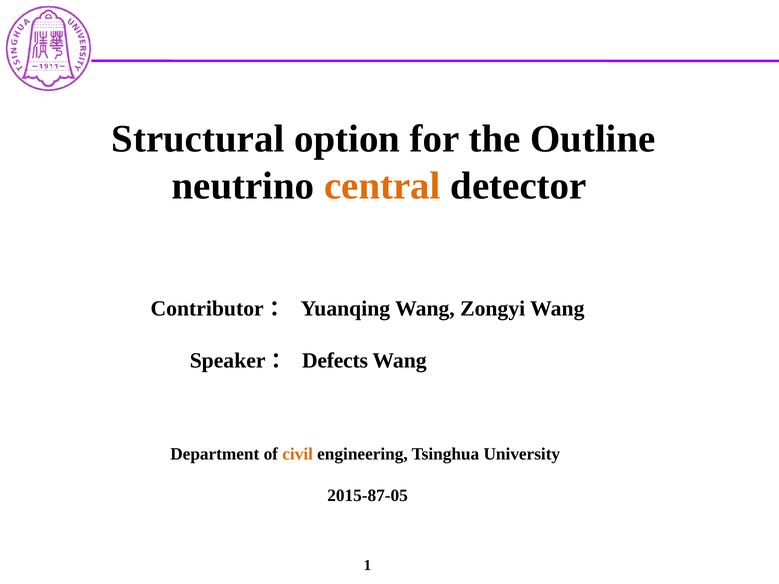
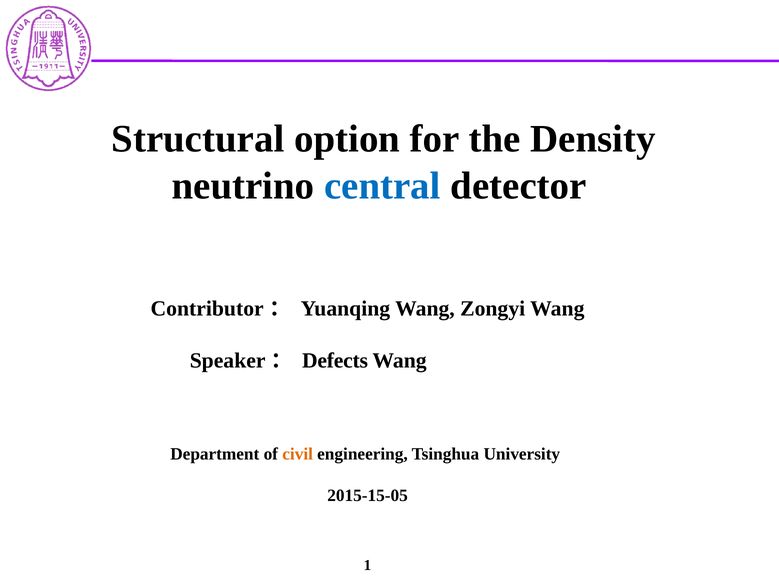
Outline: Outline -> Density (593, 139)
central colour: orange -> blue (382, 186)
2015-87-05: 2015-87-05 -> 2015-15-05 (368, 496)
